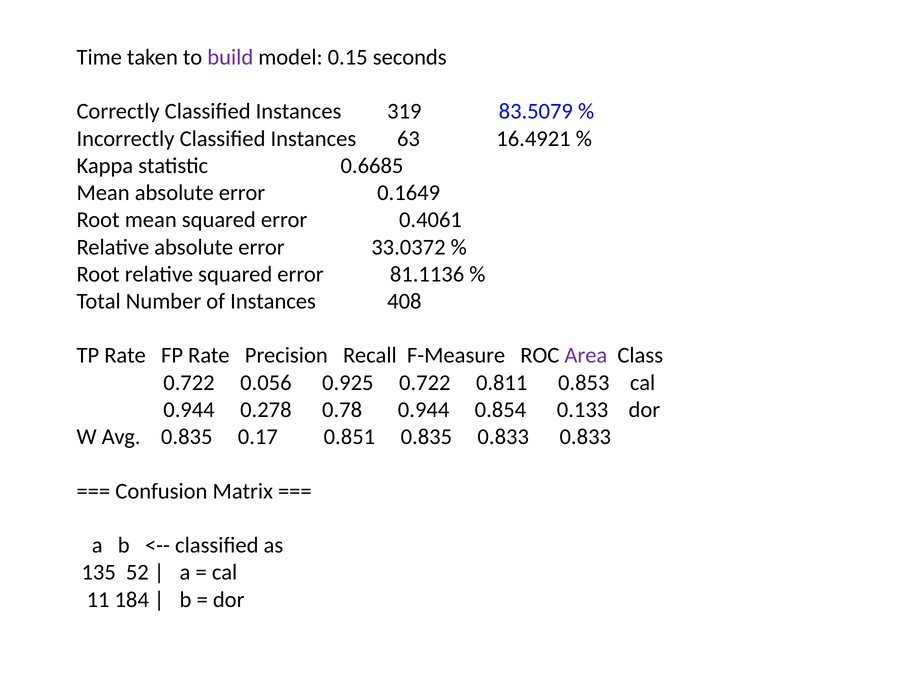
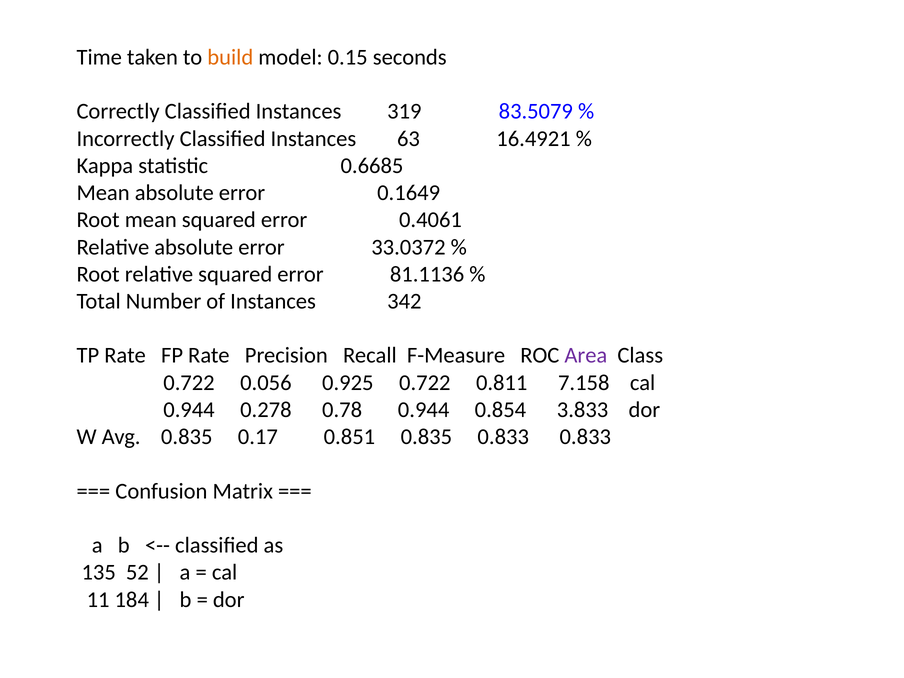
build colour: purple -> orange (230, 57)
408: 408 -> 342 (404, 301)
0.853: 0.853 -> 7.158 (584, 383)
0.133: 0.133 -> 3.833 (583, 410)
